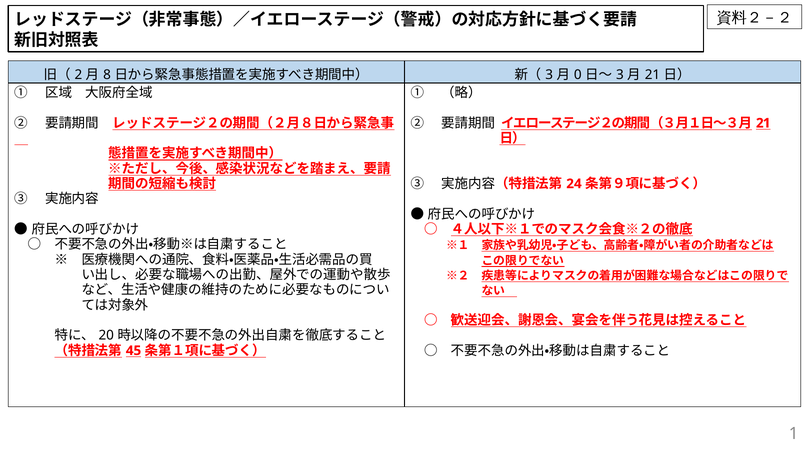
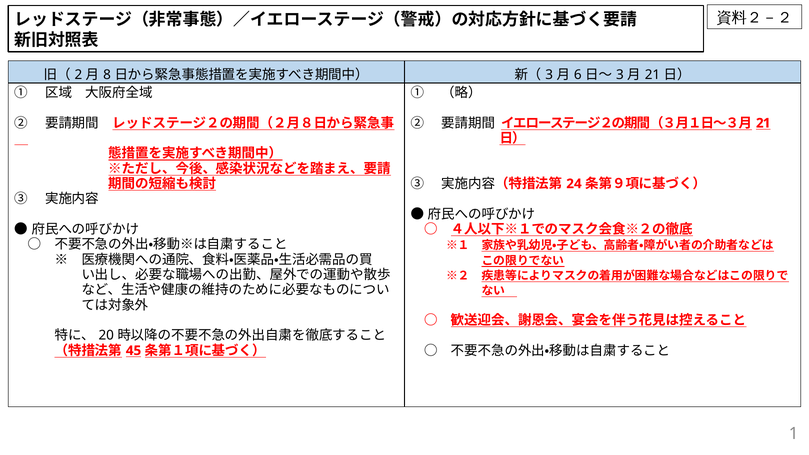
0: 0 -> 6 (578, 75)
